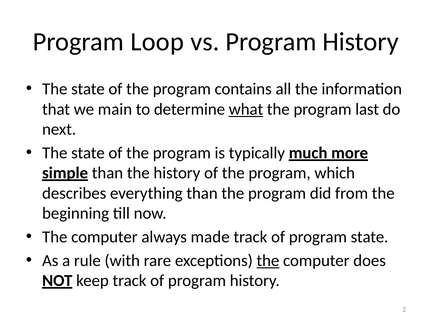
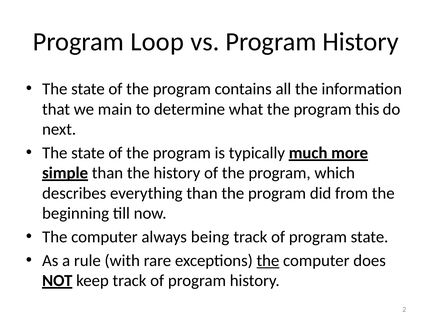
what underline: present -> none (246, 109)
last: last -> this (367, 109)
made: made -> being (210, 237)
